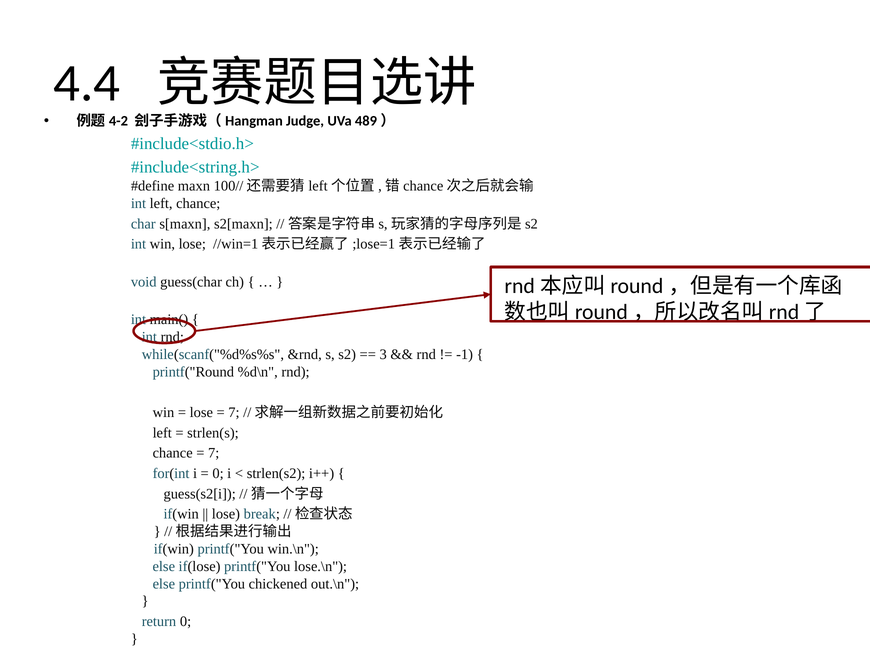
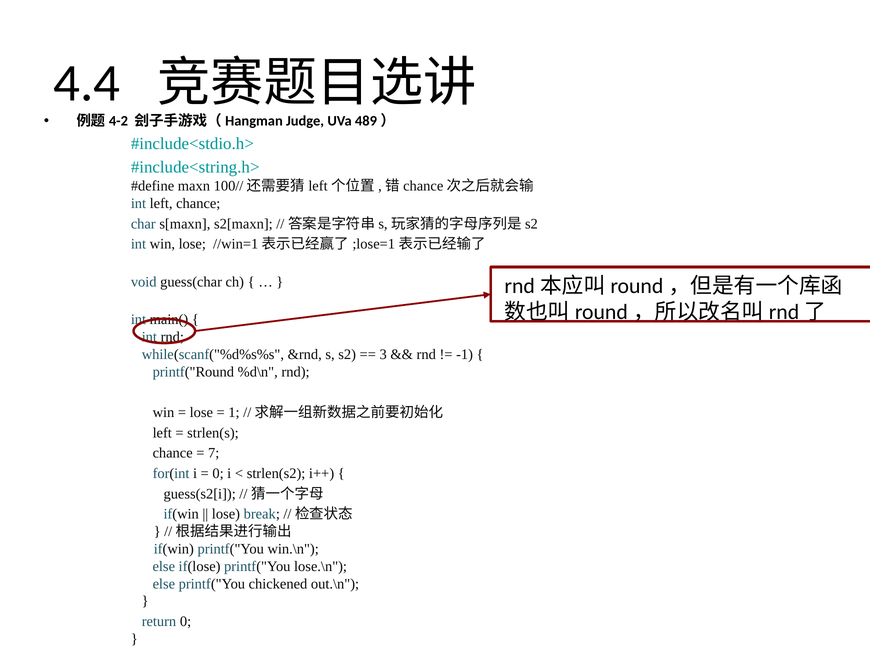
7: 7 -> 1 (234, 412)
